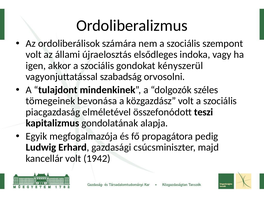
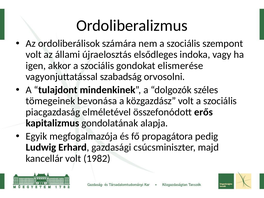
kényszerül: kényszerül -> elismerése (180, 66)
teszi: teszi -> erős (203, 112)
1942: 1942 -> 1982 (97, 158)
